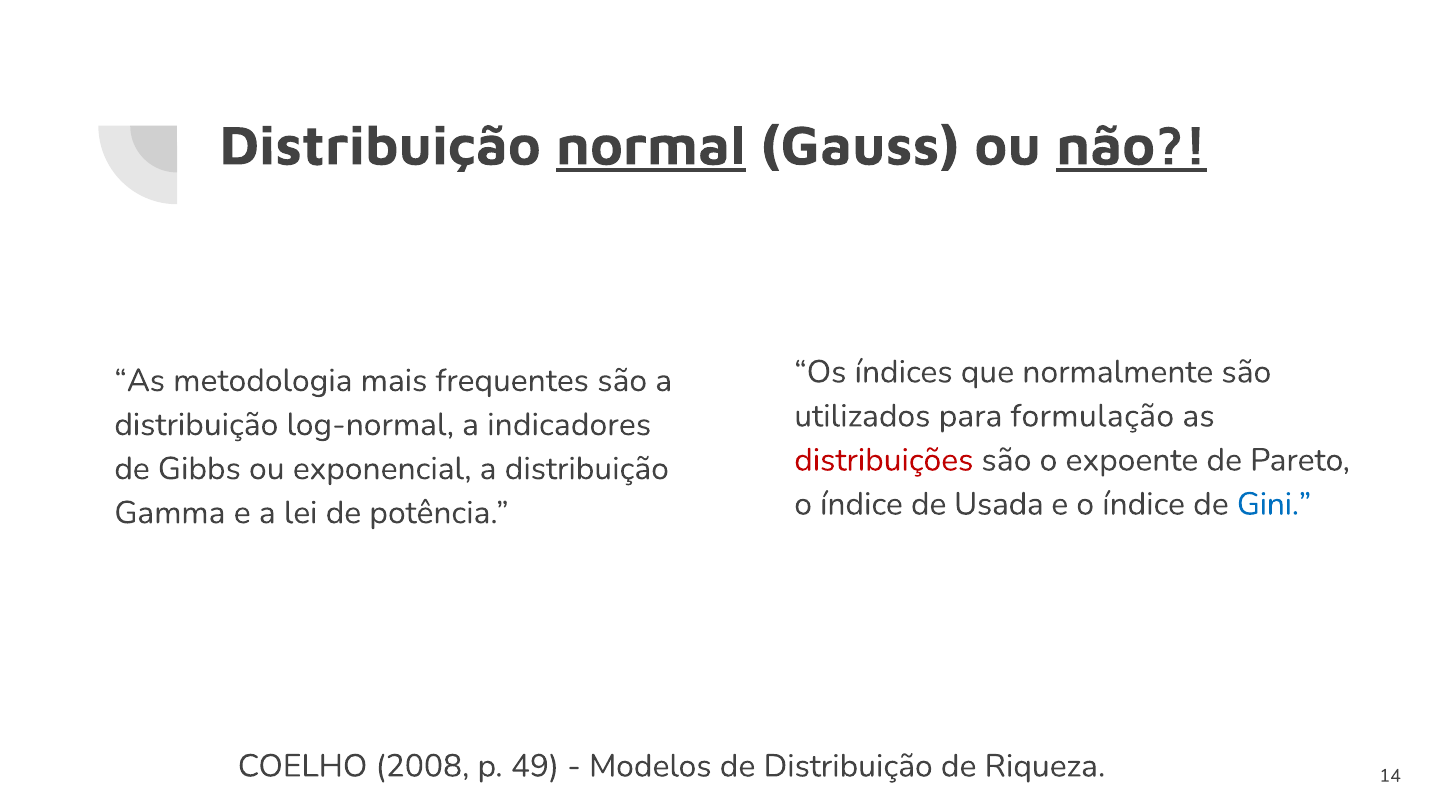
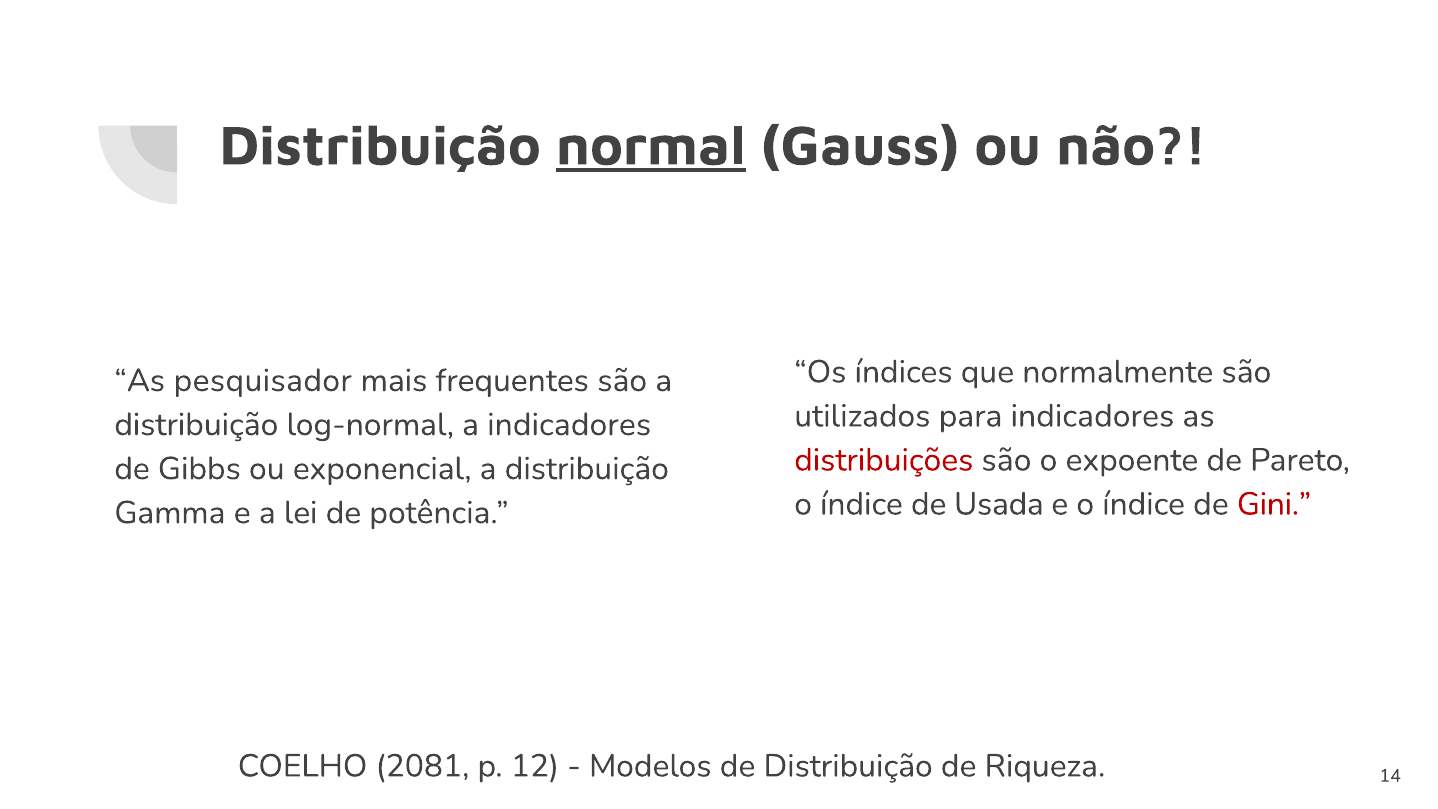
não underline: present -> none (1132, 146)
metodologia: metodologia -> pesquisador (263, 380)
para formulação: formulação -> indicadores (1092, 416)
Gini colour: blue -> red (1274, 504)
2008: 2008 -> 2081 (422, 766)
49: 49 -> 12 (535, 766)
